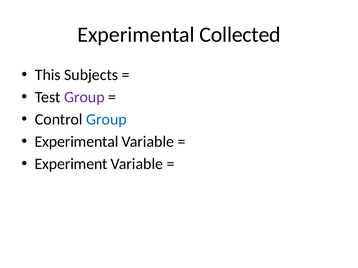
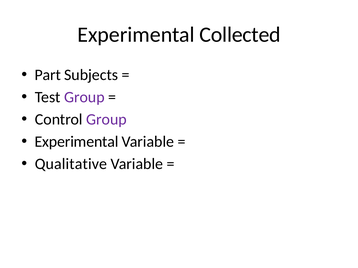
This: This -> Part (48, 75)
Group colour: blue -> purple (106, 120)
Experiment: Experiment -> Qualitative (71, 164)
